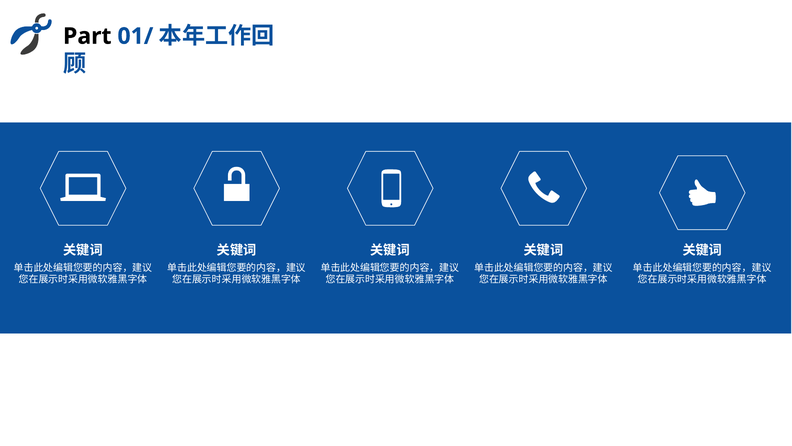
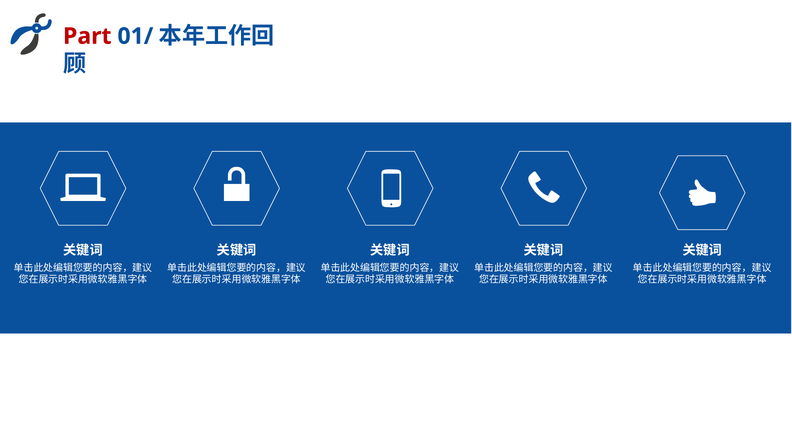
Part colour: black -> red (87, 36)
